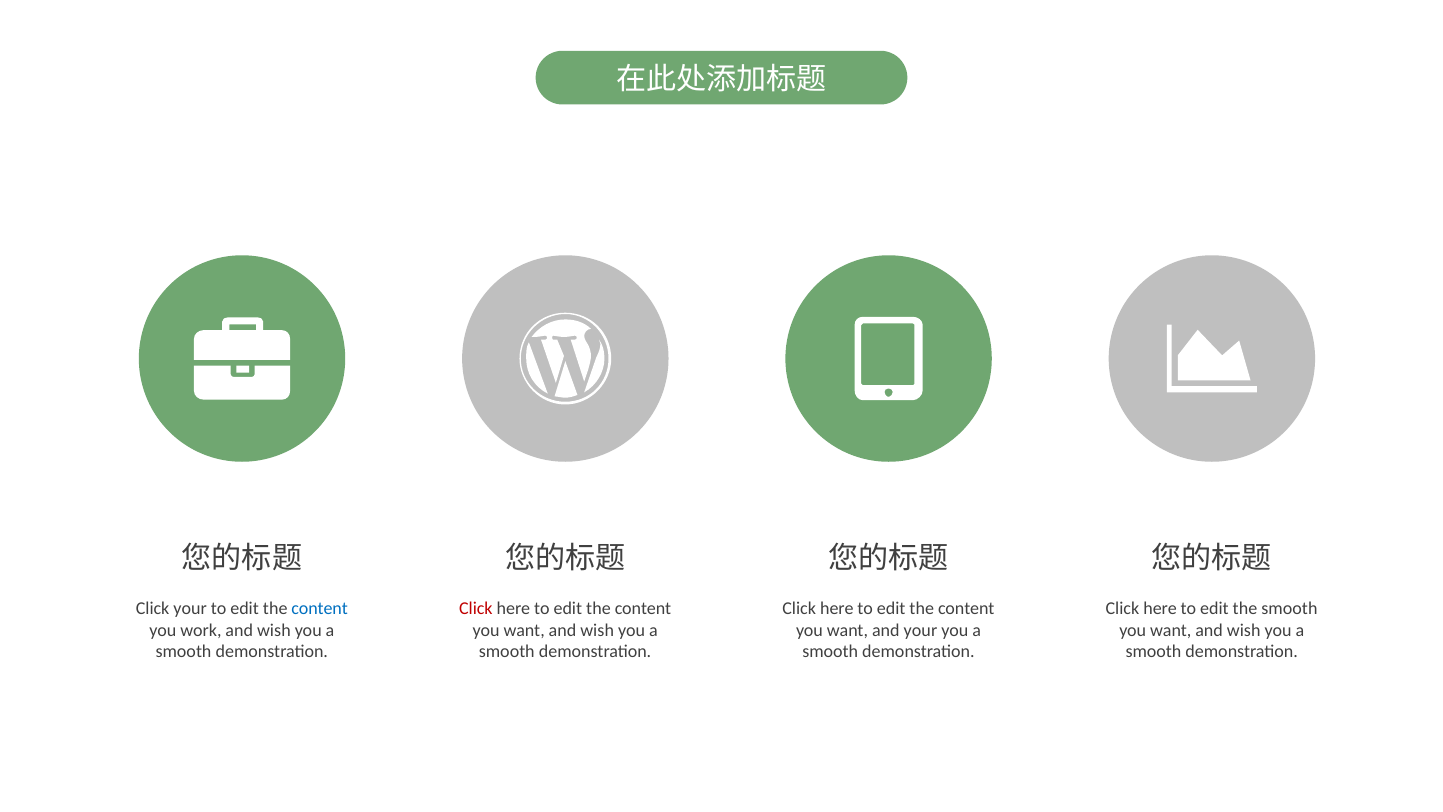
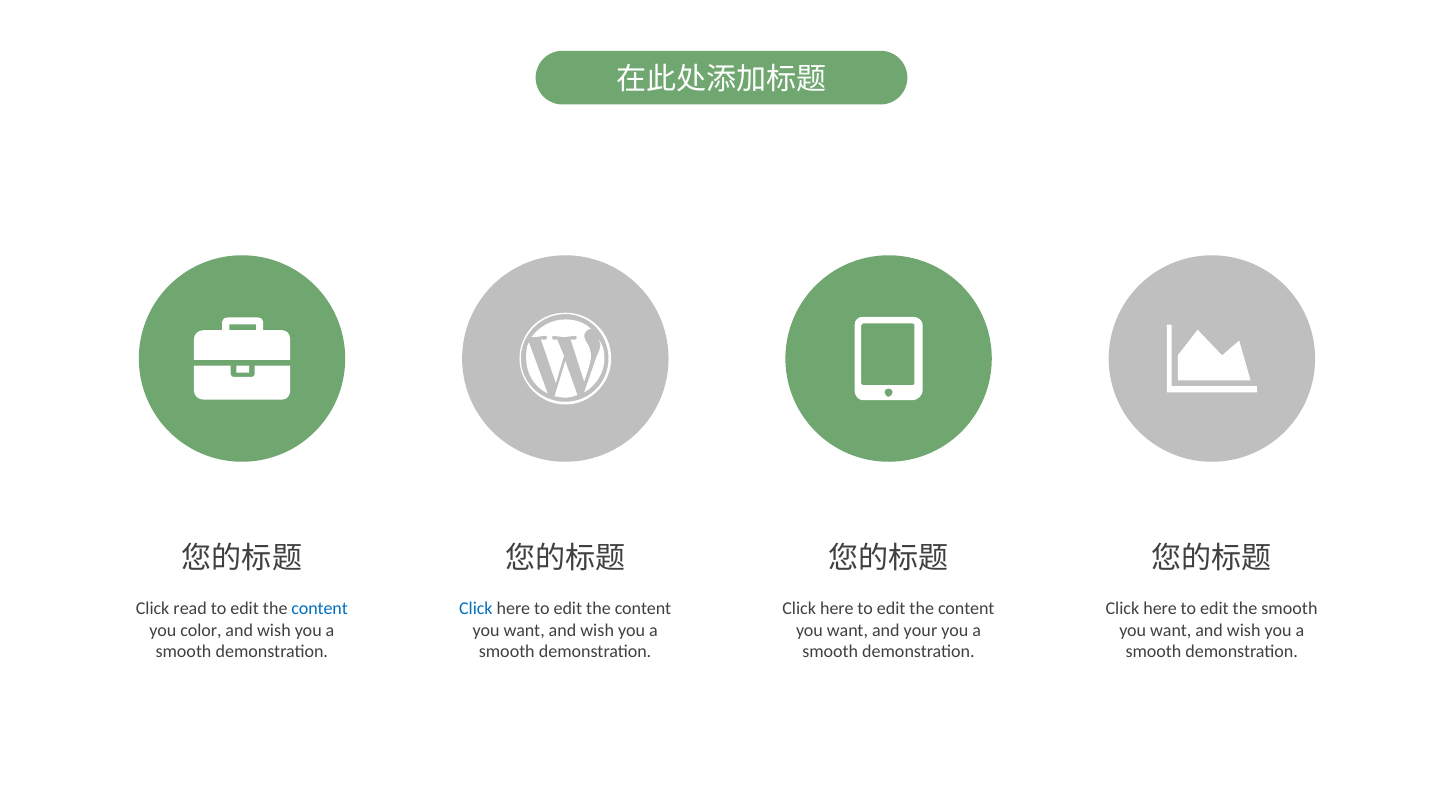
Click your: your -> read (190, 608)
Click colour: red -> blue (476, 608)
work: work -> color (201, 630)
